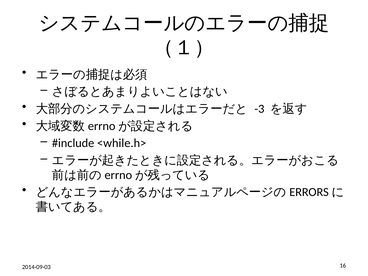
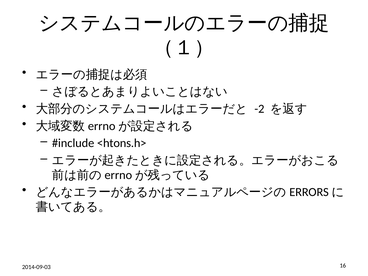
-3: -3 -> -2 (259, 109)
<while.h>: <while.h> -> <htons.h> (122, 143)
